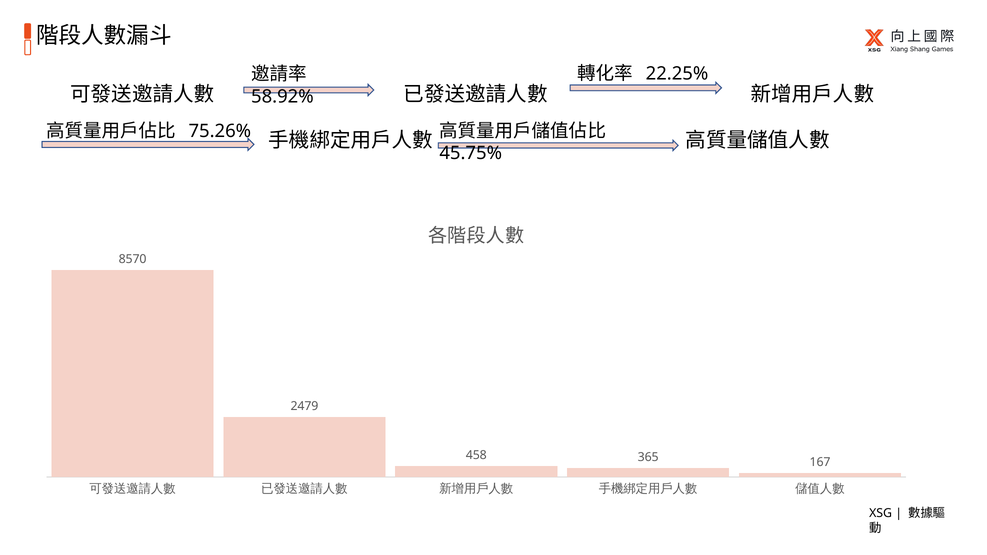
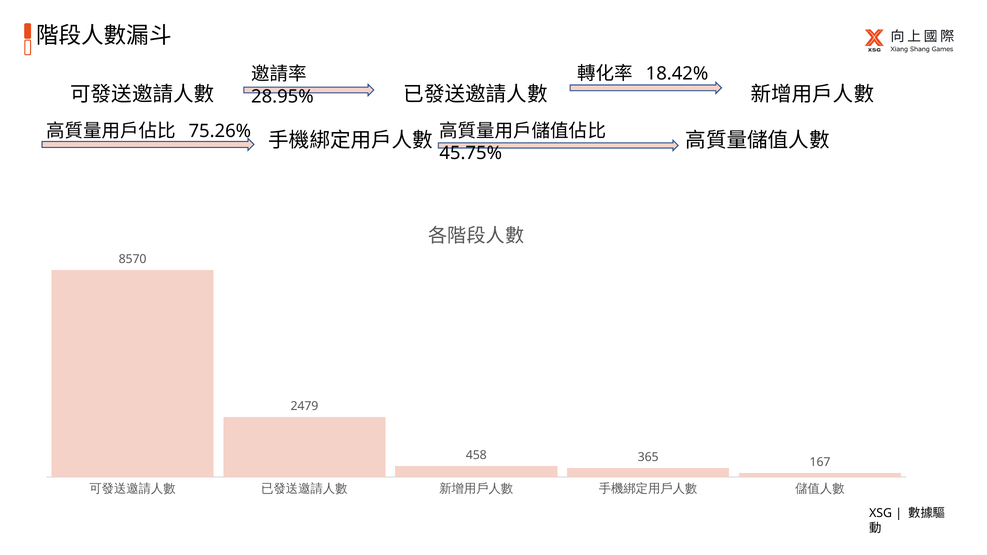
22.25%: 22.25% -> 18.42% (677, 74)
58.92%: 58.92% -> 28.95% (282, 97)
